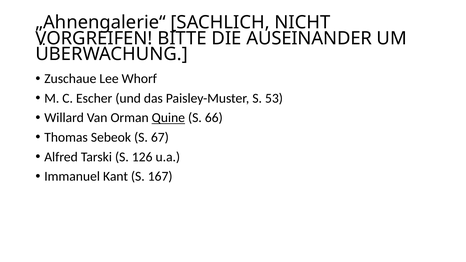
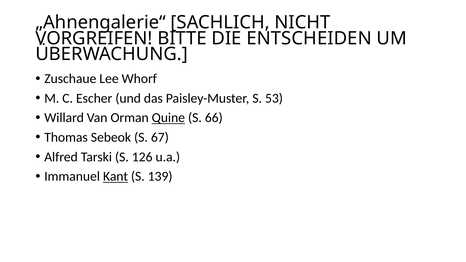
AUSEINANDER: AUSEINANDER -> ENTSCHEIDEN (309, 38)
Kant underline: none -> present (115, 176)
167: 167 -> 139 (160, 176)
